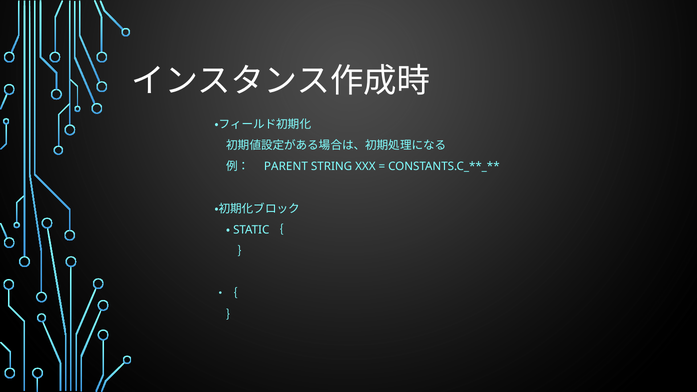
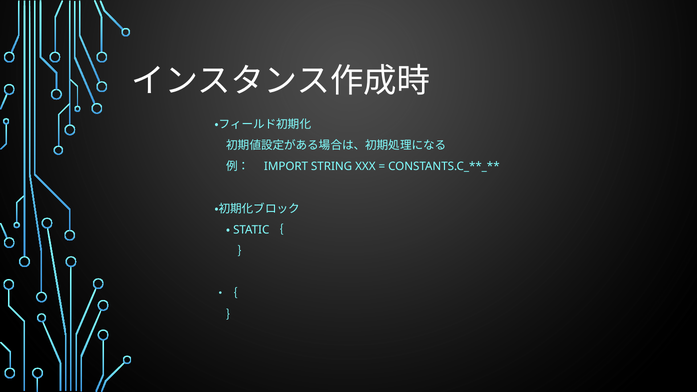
PARENT: PARENT -> IMPORT (286, 167)
